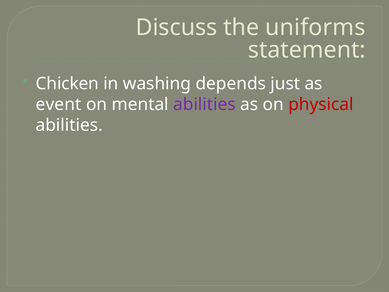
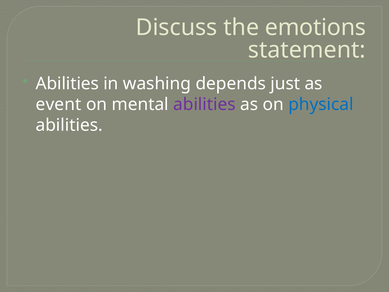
uniforms: uniforms -> emotions (315, 28)
Chicken: Chicken -> Abilities (67, 84)
physical colour: red -> blue (321, 104)
